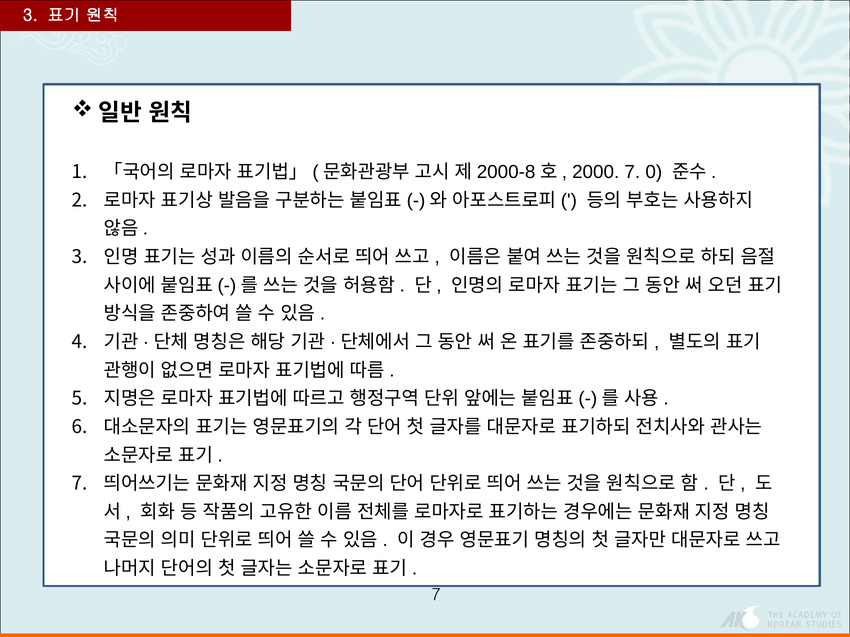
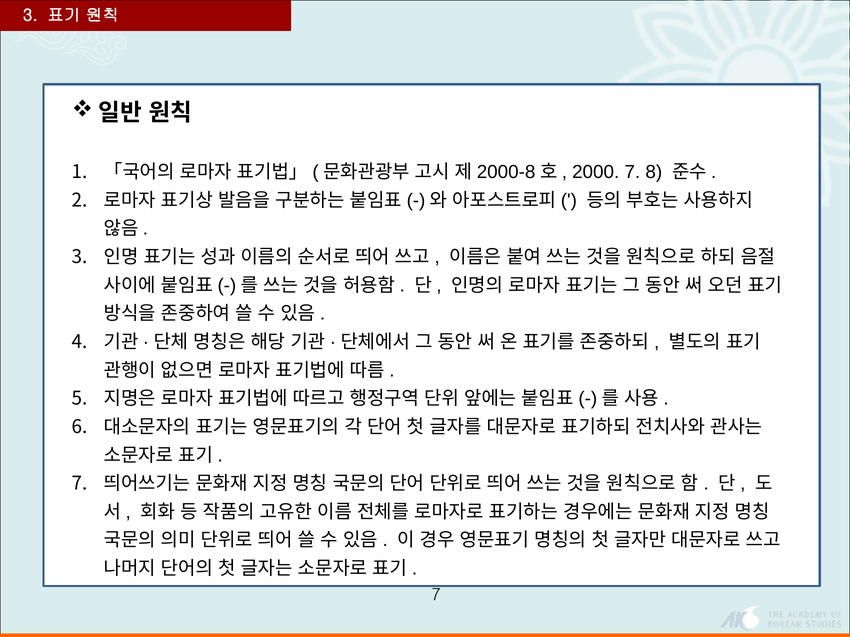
0: 0 -> 8 (654, 172)
